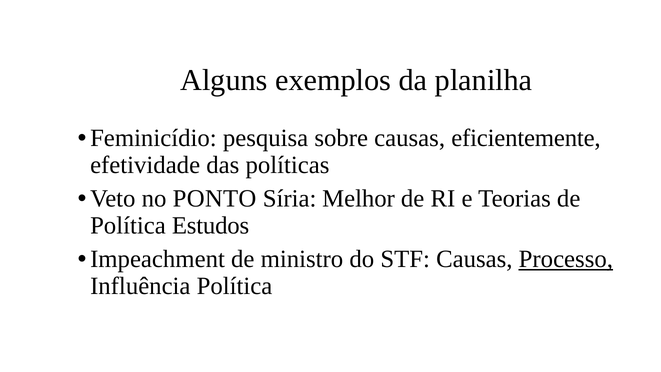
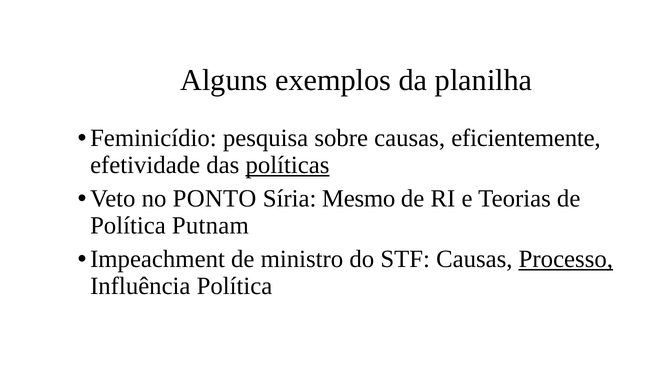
políticas underline: none -> present (288, 165)
Melhor: Melhor -> Mesmo (359, 199)
Estudos: Estudos -> Putnam (210, 225)
